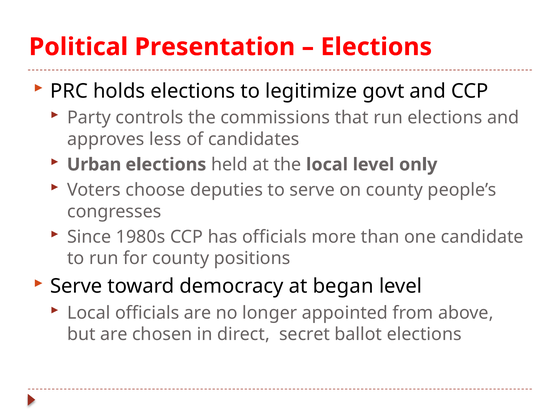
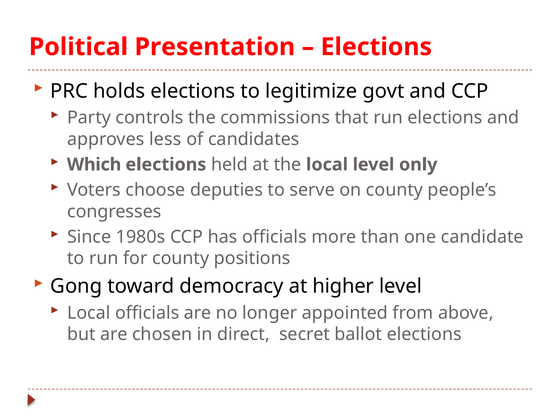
Urban: Urban -> Which (94, 165)
Serve: Serve -> Gong (76, 286)
began: began -> higher (343, 286)
